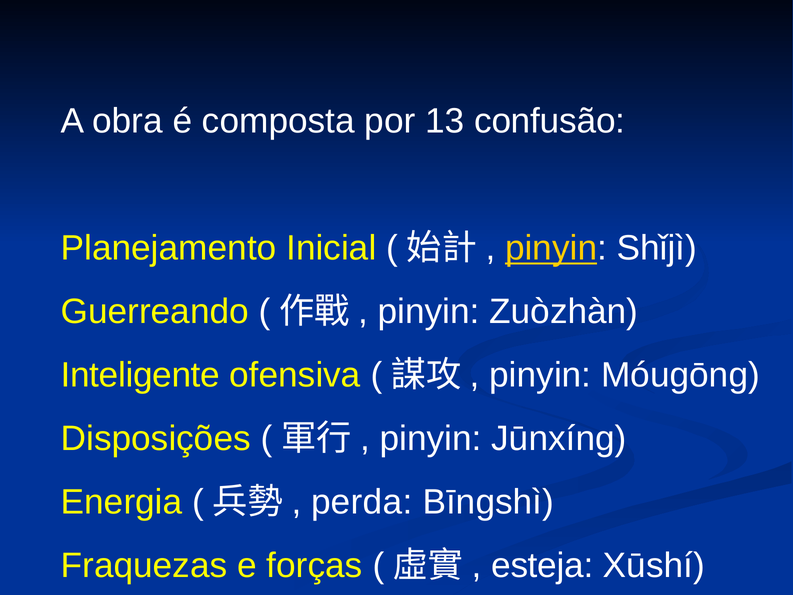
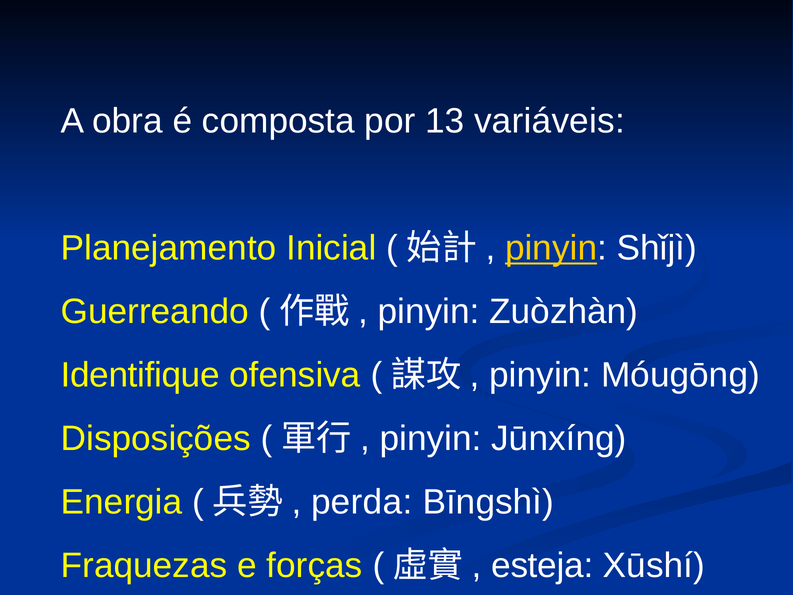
confusão: confusão -> variáveis (549, 121)
Inteligente: Inteligente -> Identifique (140, 375)
